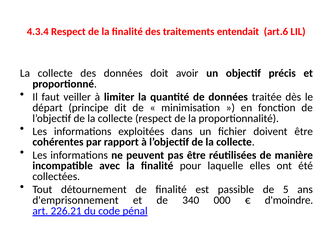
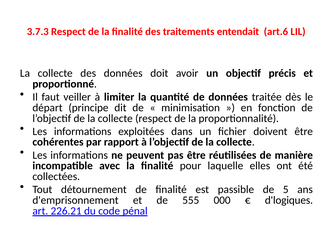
4.3.4: 4.3.4 -> 3.7.3 (38, 31)
340: 340 -> 555 (191, 200)
d'moindre: d'moindre -> d'logiques (289, 200)
